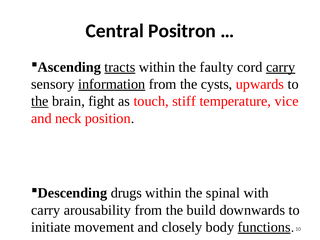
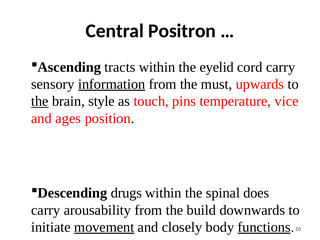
tracts underline: present -> none (120, 67)
faulty: faulty -> eyelid (217, 67)
carry underline: present -> none (281, 67)
cysts: cysts -> must (217, 84)
fight: fight -> style (102, 101)
stiff: stiff -> pins (184, 101)
neck: neck -> ages (68, 118)
with: with -> does (256, 193)
movement underline: none -> present (104, 227)
